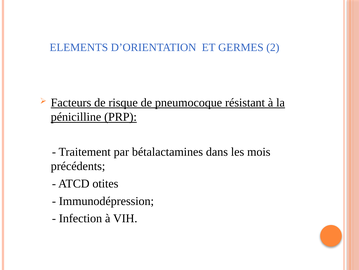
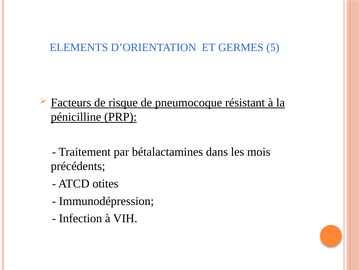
2: 2 -> 5 (273, 47)
